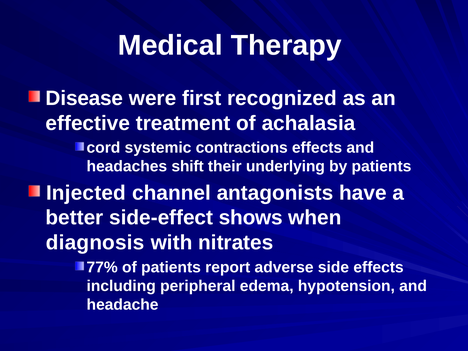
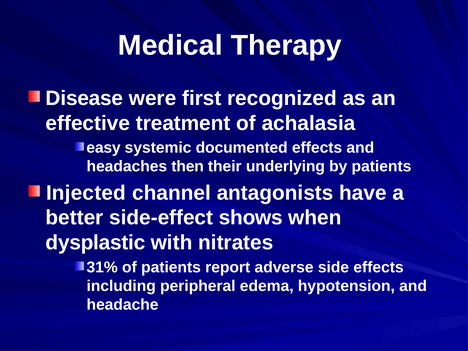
cord: cord -> easy (104, 148)
contractions: contractions -> documented (242, 148)
shift: shift -> then (188, 166)
diagnosis: diagnosis -> dysplastic (95, 243)
77%: 77% -> 31% (102, 267)
